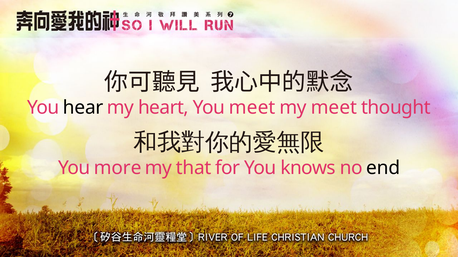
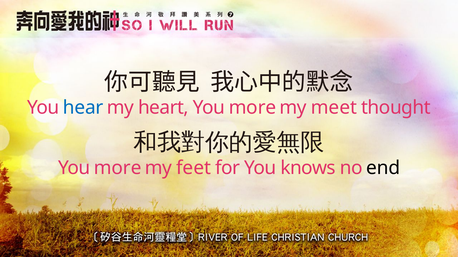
hear colour: black -> blue (83, 108)
heart You meet: meet -> more (252, 108)
that: that -> feet (194, 168)
